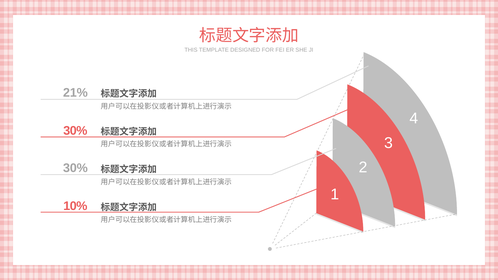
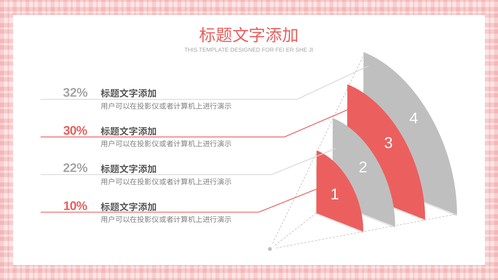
21%: 21% -> 32% (75, 93)
30%: 30% -> 22% (75, 168)
